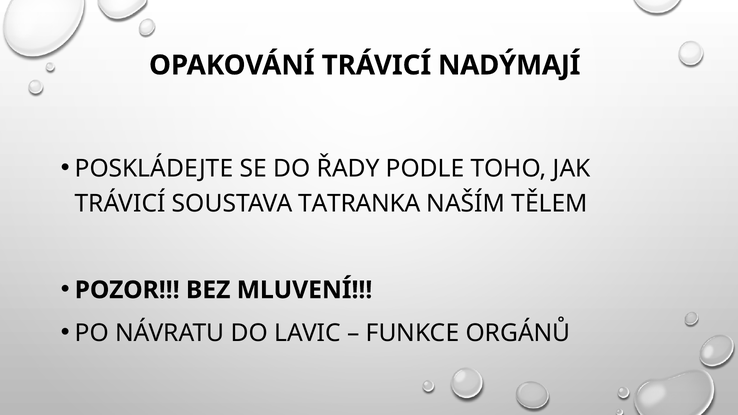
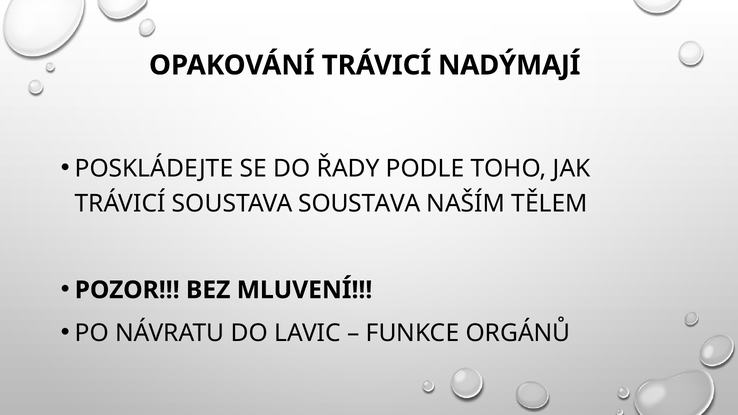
SOUSTAVA TATRANKA: TATRANKA -> SOUSTAVA (359, 204)
